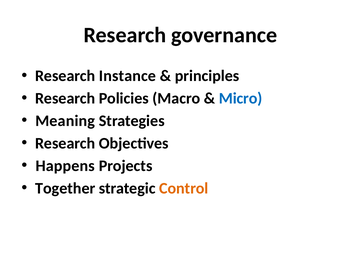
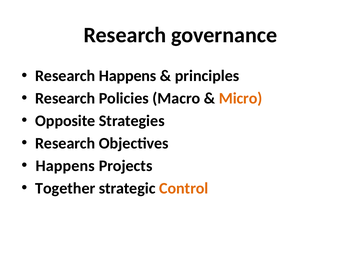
Research Instance: Instance -> Happens (128, 76)
Micro colour: blue -> orange (241, 98)
Meaning: Meaning -> Opposite (65, 121)
